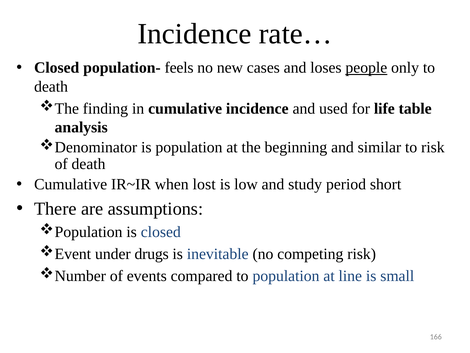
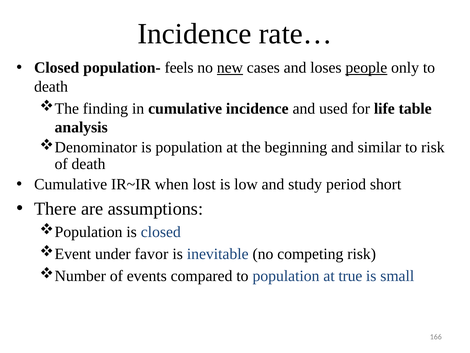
new underline: none -> present (230, 68)
drugs: drugs -> favor (151, 254)
line: line -> true (350, 276)
